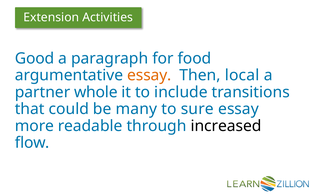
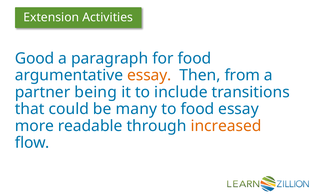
local: local -> from (242, 76)
whole: whole -> being (96, 92)
to sure: sure -> food (197, 109)
increased colour: black -> orange (226, 126)
